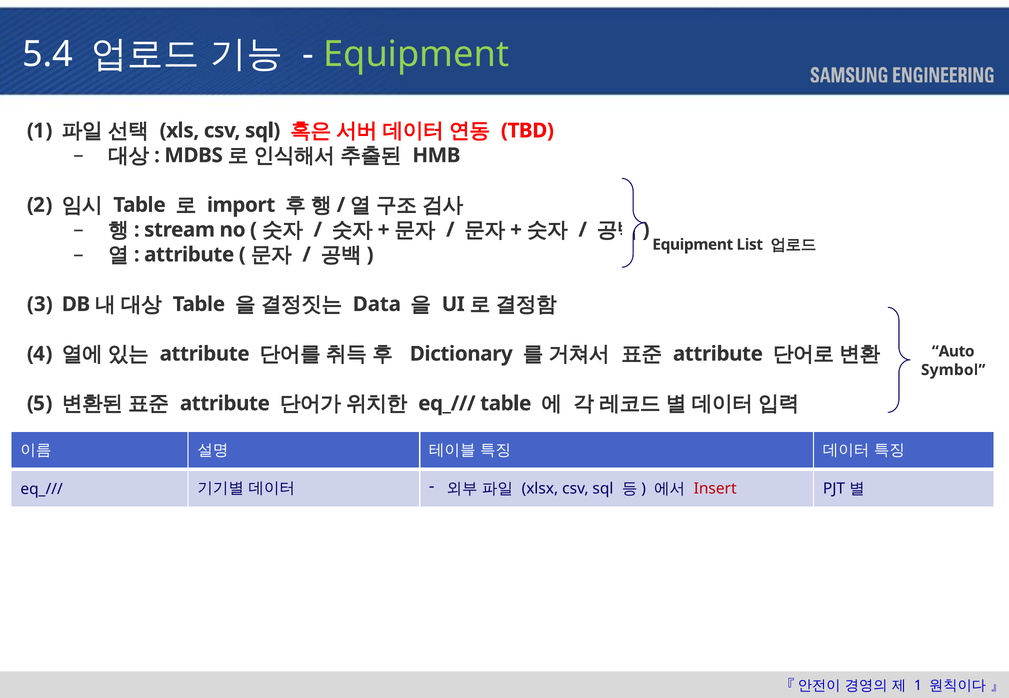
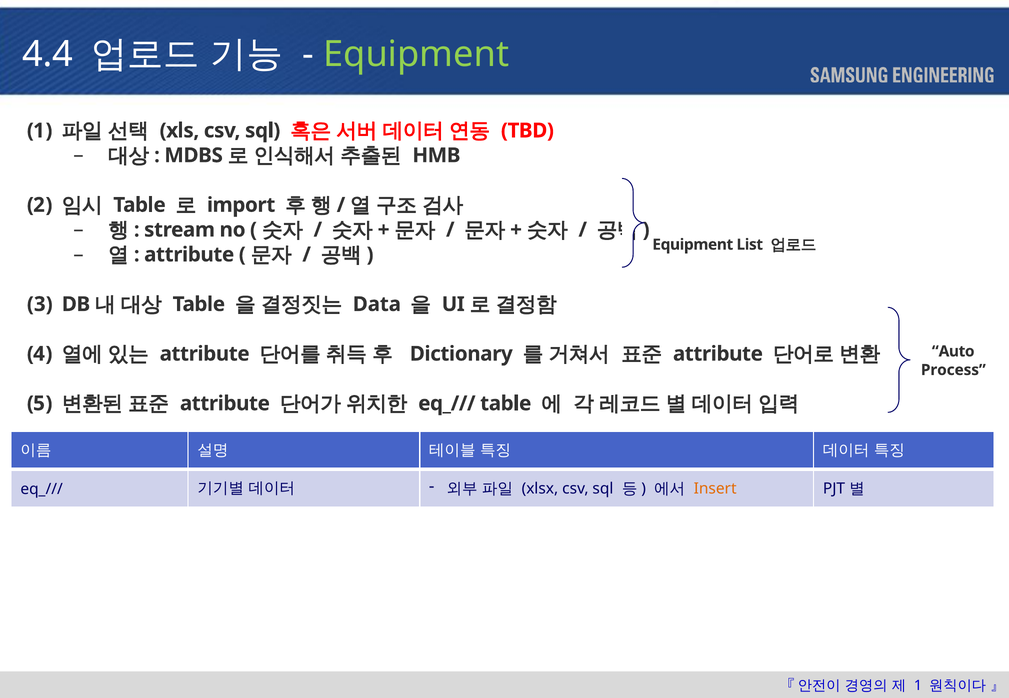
5.4: 5.4 -> 4.4 (48, 54)
Symbol: Symbol -> Process (953, 370)
Insert colour: red -> orange (715, 489)
